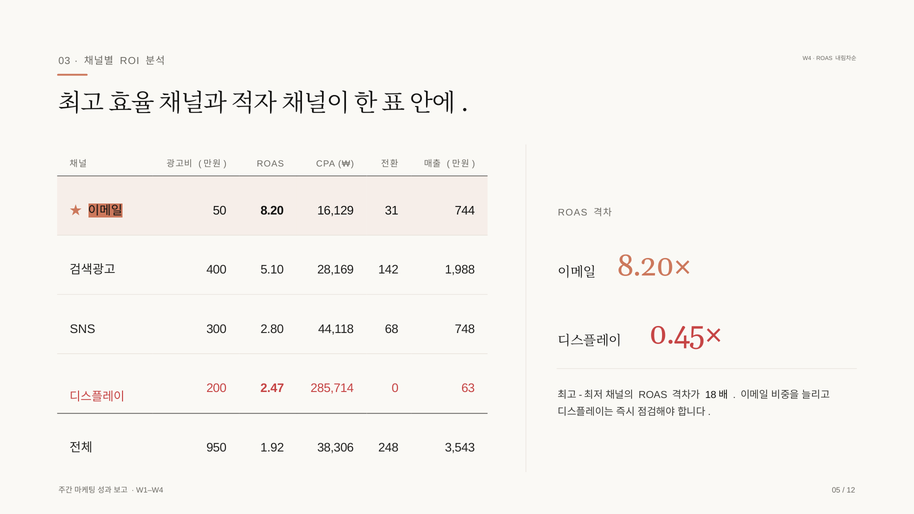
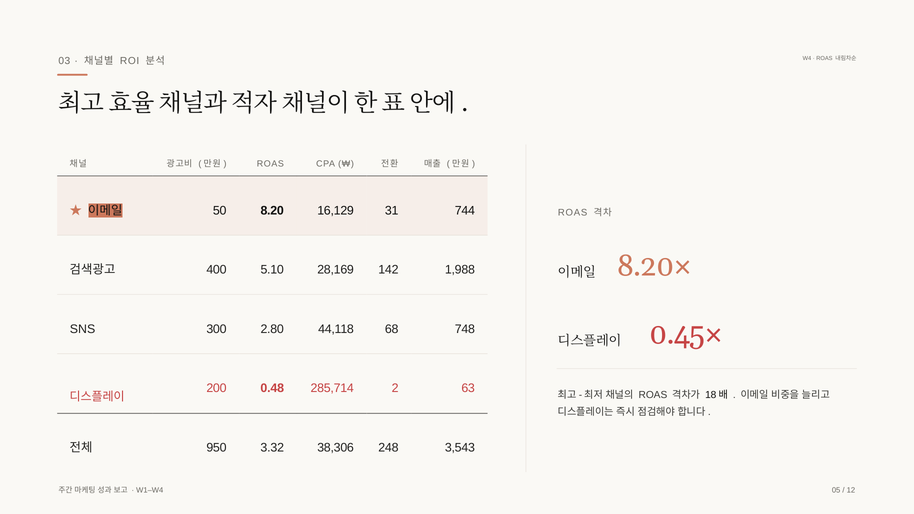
2.47: 2.47 -> 0.48 (272, 388)
0: 0 -> 2 (395, 388)
1.92: 1.92 -> 3.32 (272, 448)
